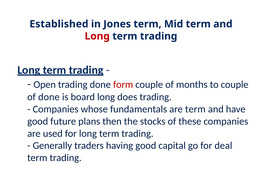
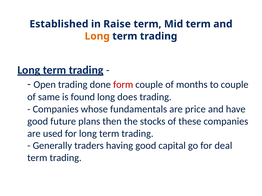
Jones: Jones -> Raise (117, 24)
Long colour: red -> orange (97, 36)
of done: done -> same (49, 97)
board: board -> found (83, 97)
are term: term -> price (195, 109)
